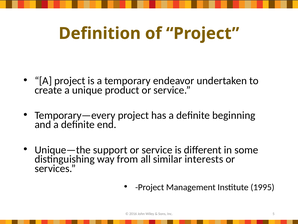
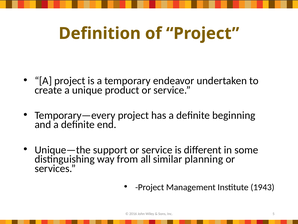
interests: interests -> planning (204, 159)
1995: 1995 -> 1943 (262, 187)
